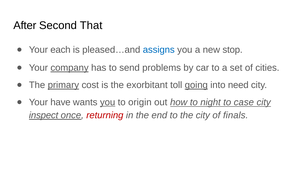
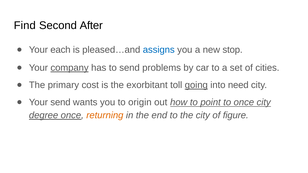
After: After -> Find (25, 26)
That: That -> After (91, 26)
primary underline: present -> none (63, 85)
Your have: have -> send (60, 102)
you underline: present -> none (108, 102)
night: night -> point (211, 102)
to case: case -> once (244, 102)
inspect: inspect -> degree (44, 115)
returning colour: red -> orange (105, 115)
finals: finals -> figure (236, 115)
